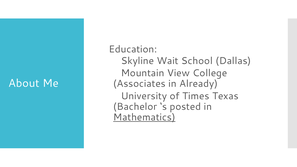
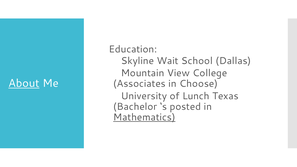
About underline: none -> present (24, 83)
Already: Already -> Choose (199, 84)
Times: Times -> Lunch (196, 96)
